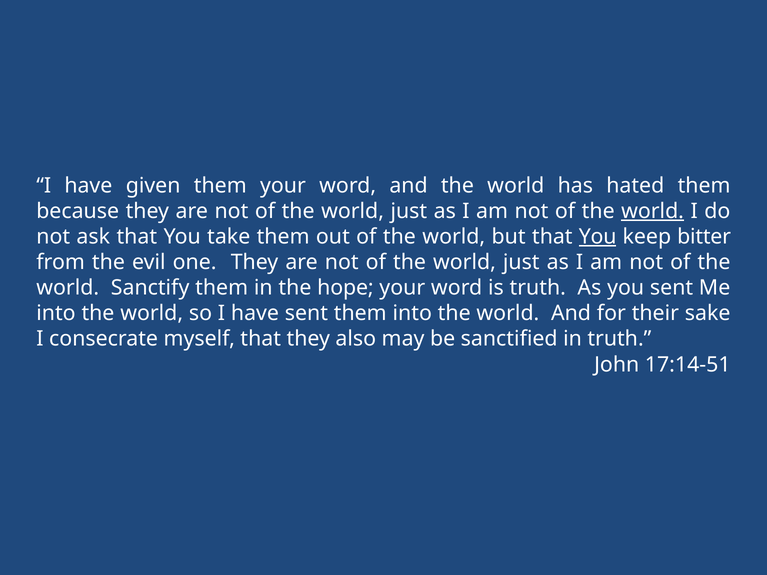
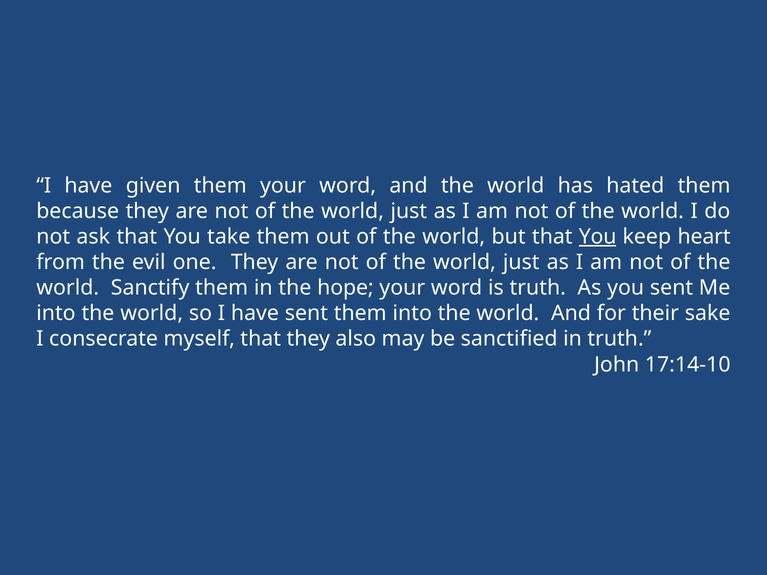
world underline: present -> none (653, 211)
bitter: bitter -> heart (704, 237)
17:14-51: 17:14-51 -> 17:14-10 (688, 365)
